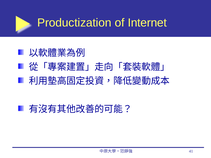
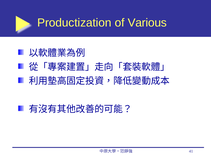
Internet: Internet -> Various (147, 23)
